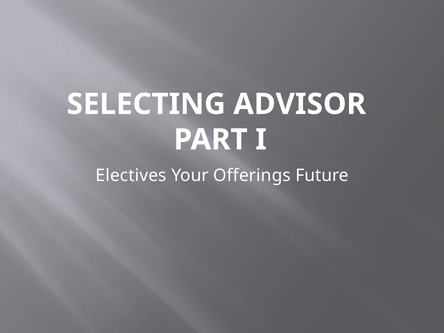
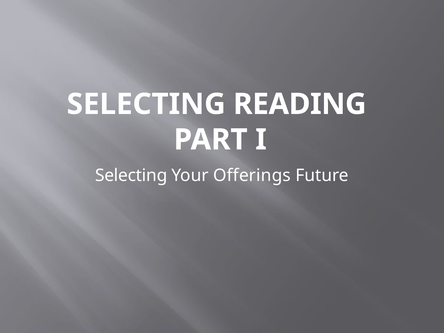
ADVISOR: ADVISOR -> READING (300, 104)
Electives: Electives -> Selecting (131, 176)
